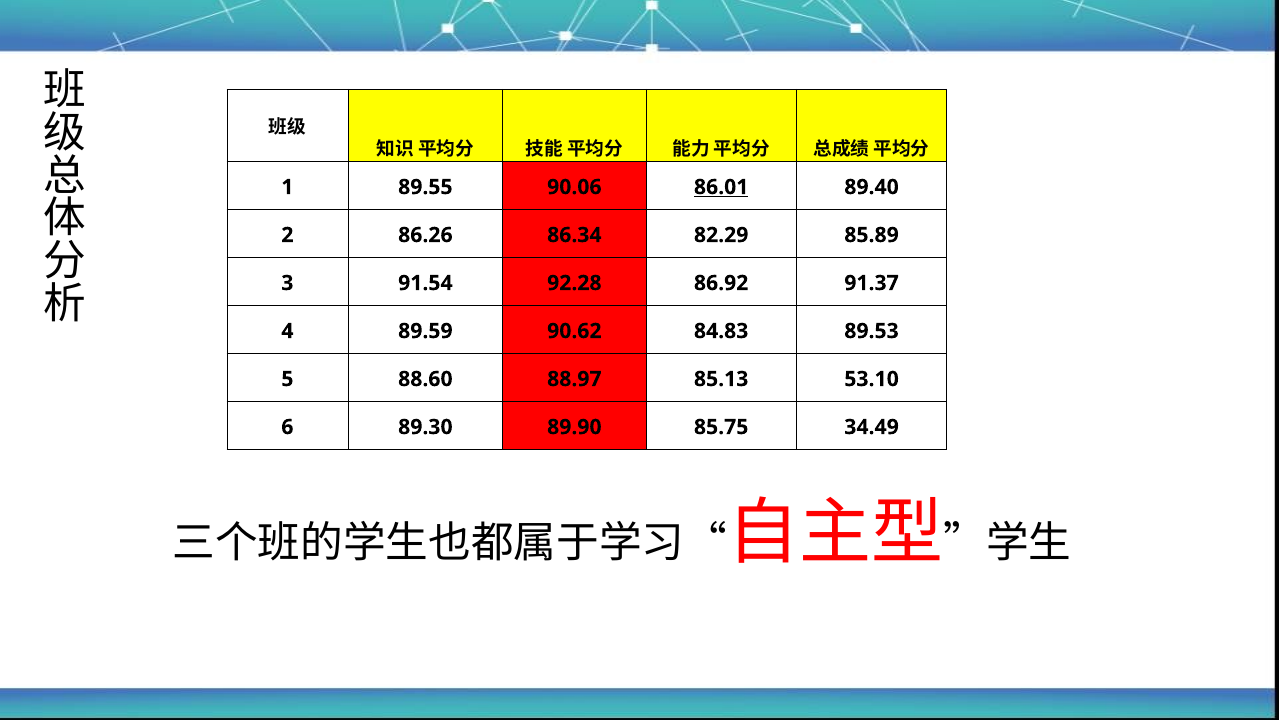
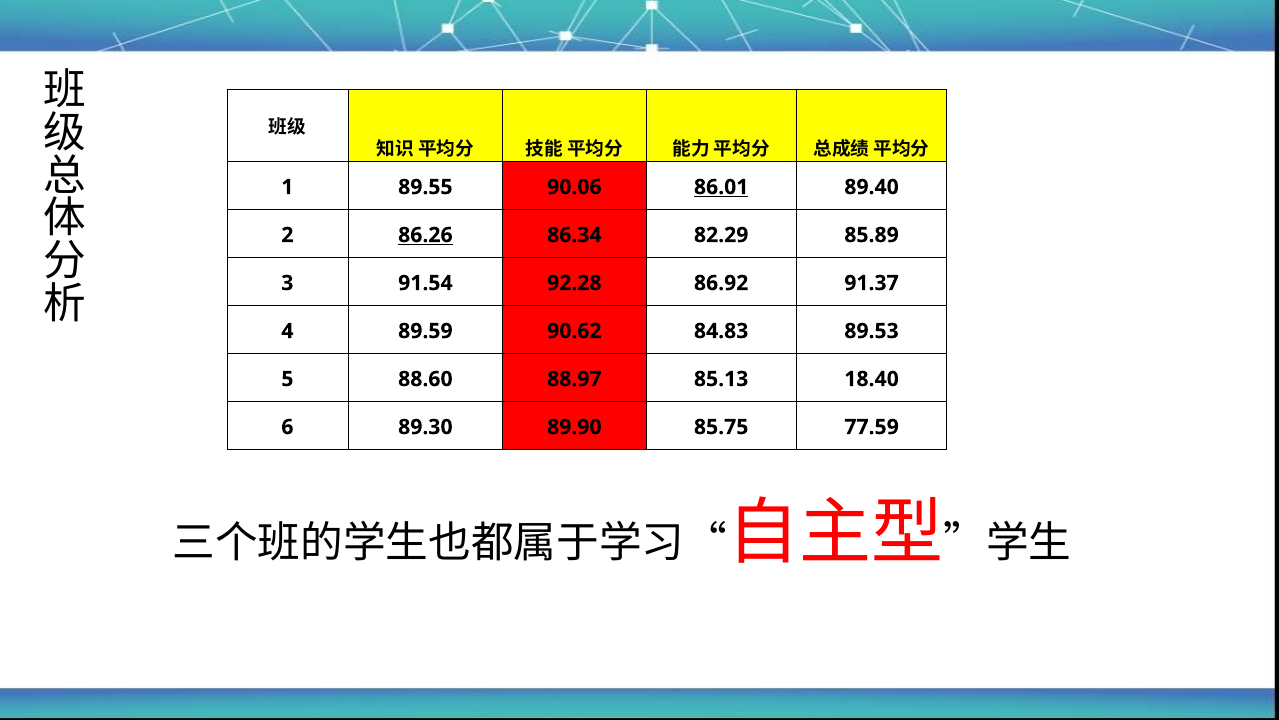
86.26 underline: none -> present (425, 235)
53.10: 53.10 -> 18.40 (872, 379)
34.49: 34.49 -> 77.59 (872, 427)
